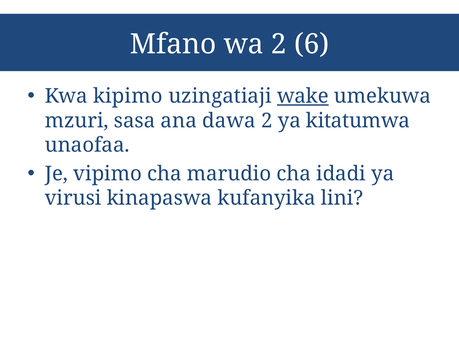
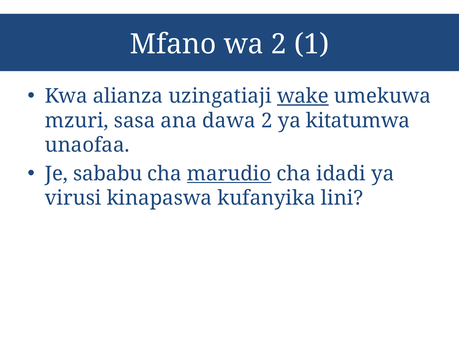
6: 6 -> 1 (312, 44)
kipimo: kipimo -> alianza (128, 96)
vipimo: vipimo -> sababu (108, 174)
marudio underline: none -> present (229, 174)
